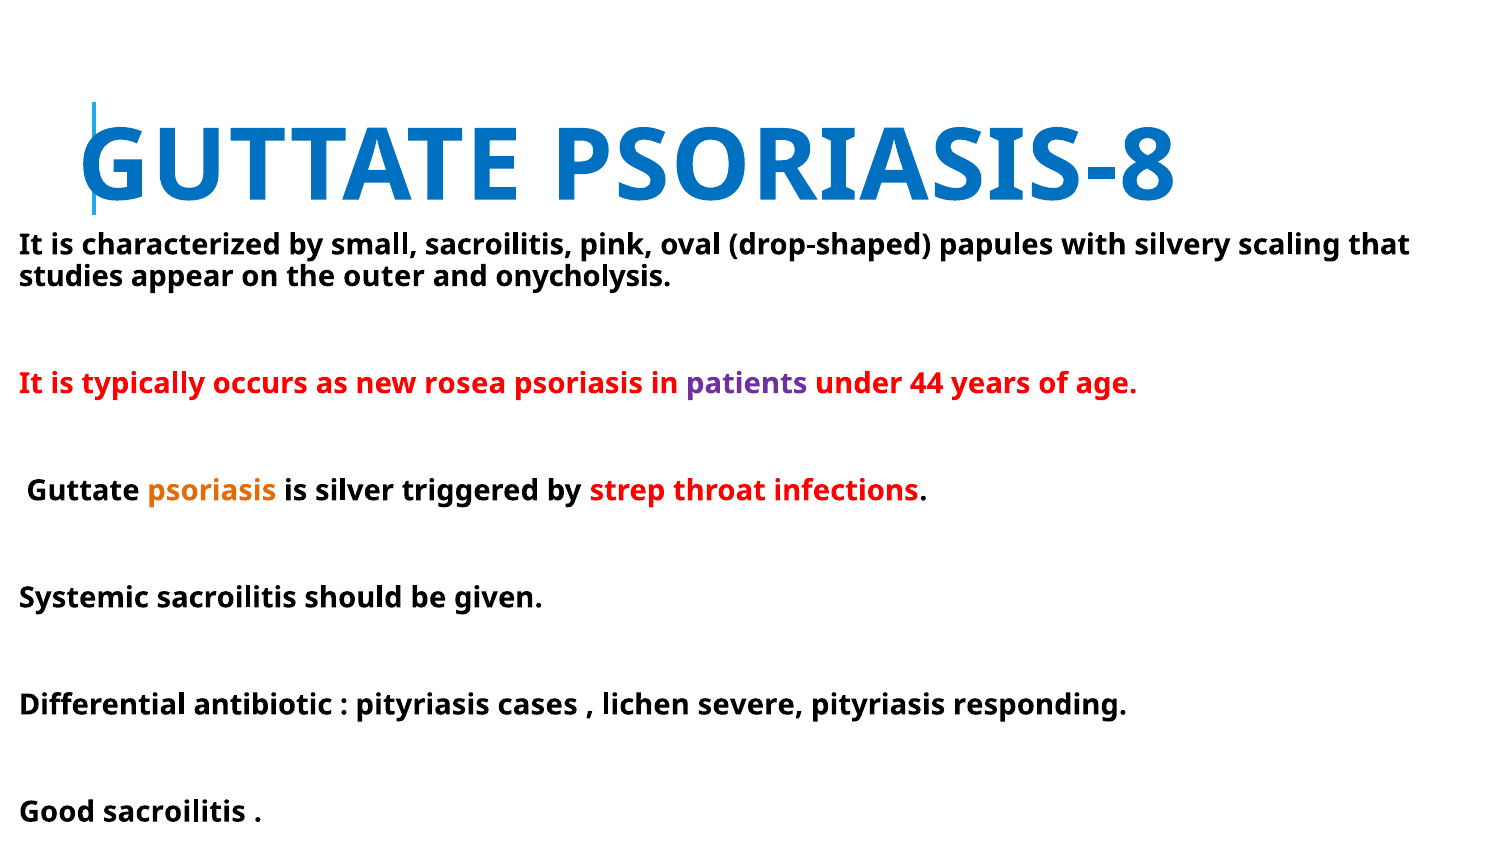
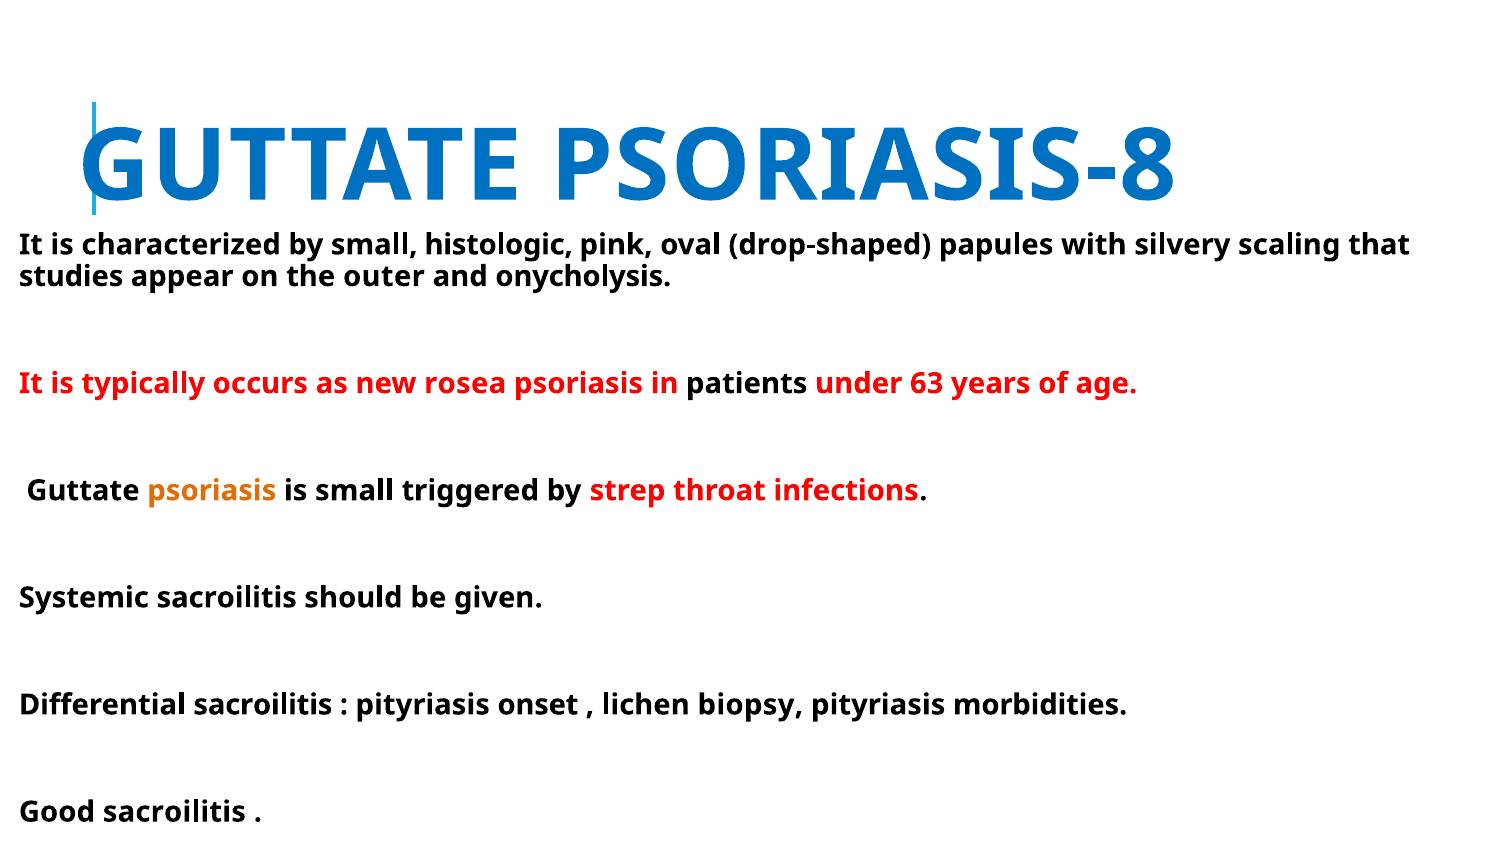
sacroilitis: sacroilitis -> histologic (499, 245)
patients colour: purple -> black (747, 384)
44: 44 -> 63 (927, 384)
is silver: silver -> small (354, 491)
Differential antibiotic: antibiotic -> sacroilitis (263, 705)
cases: cases -> onset (538, 705)
severe: severe -> biopsy (750, 705)
responding: responding -> morbidities (1040, 705)
